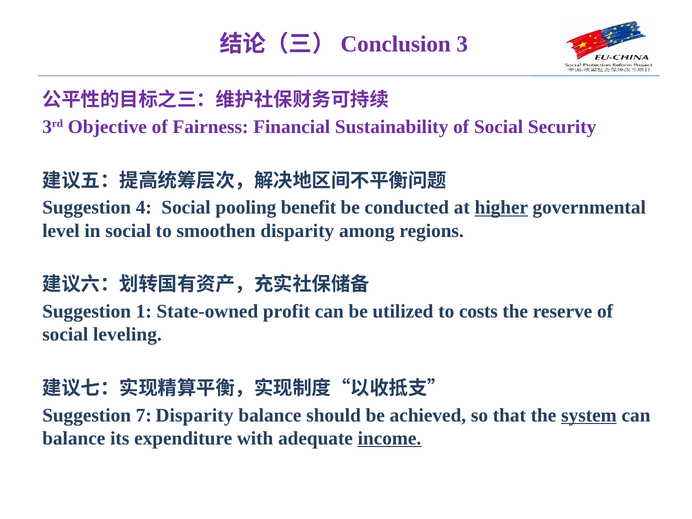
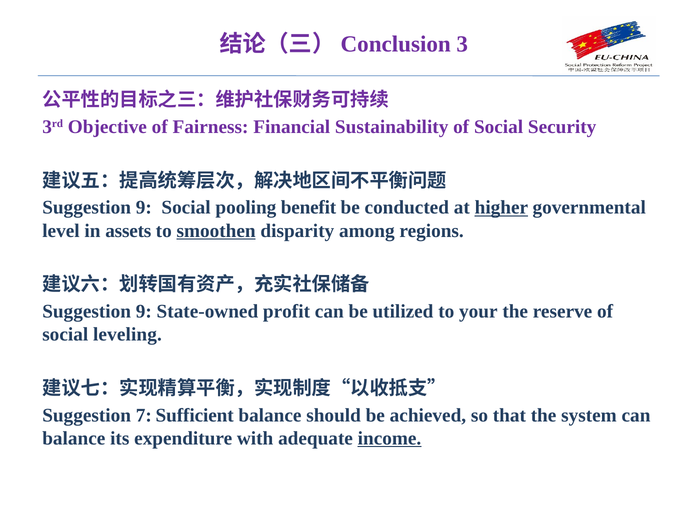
4: 4 -> 9 (144, 208)
in social: social -> assets (128, 231)
smoothen underline: none -> present (216, 231)
1: 1 -> 9 (144, 311)
costs: costs -> your (478, 311)
7 Disparity: Disparity -> Sufficient (195, 415)
system underline: present -> none (589, 415)
